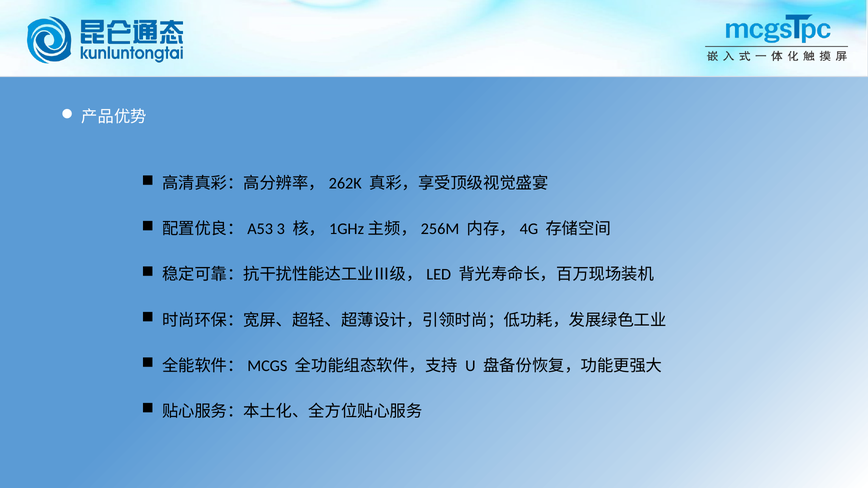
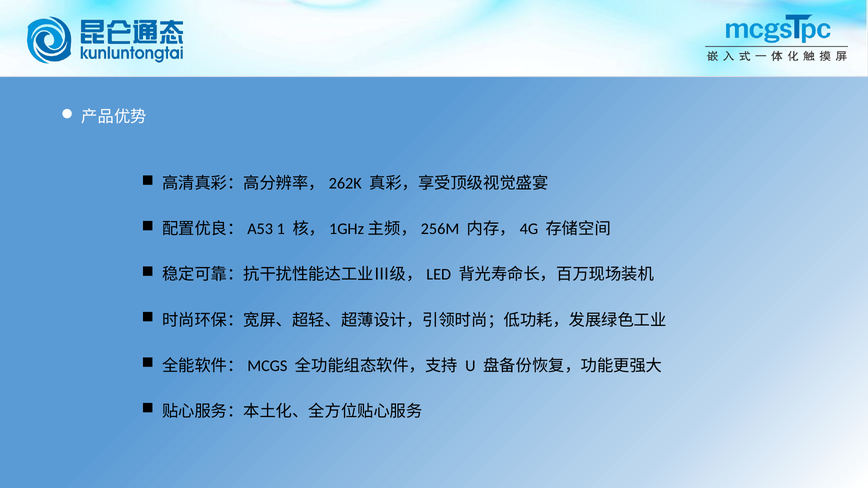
3: 3 -> 1 (281, 229)
